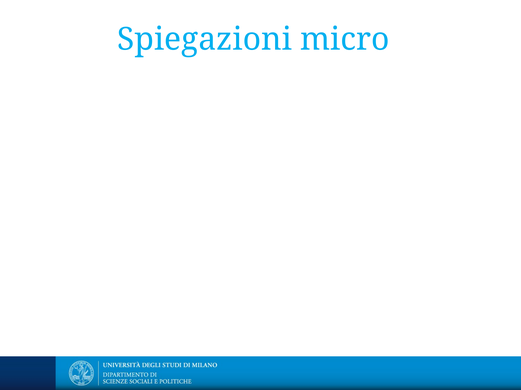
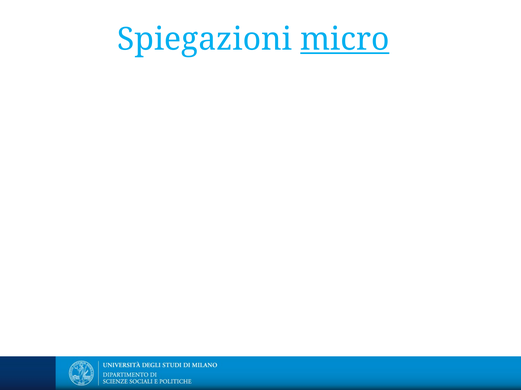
micro underline: none -> present (345, 40)
